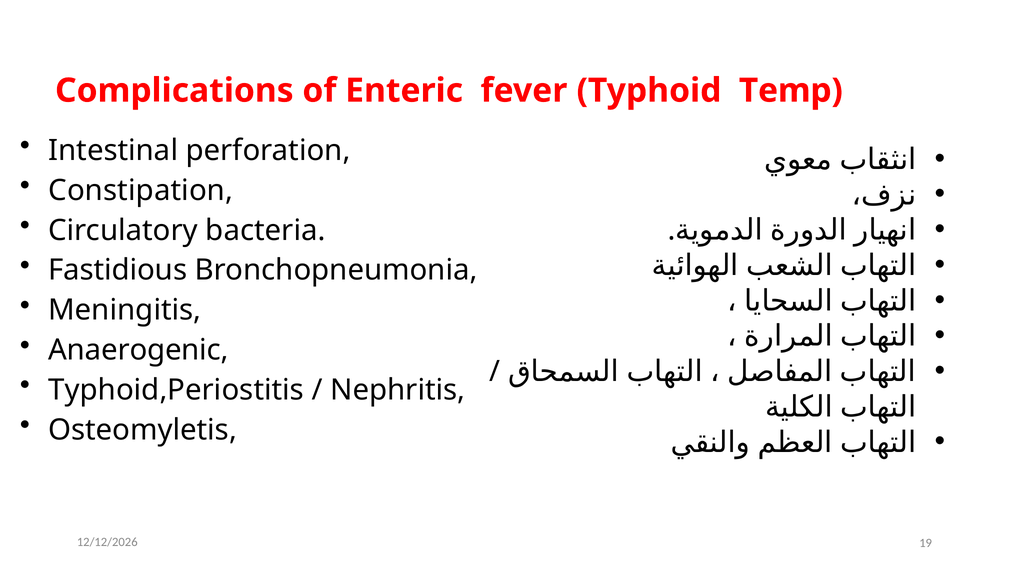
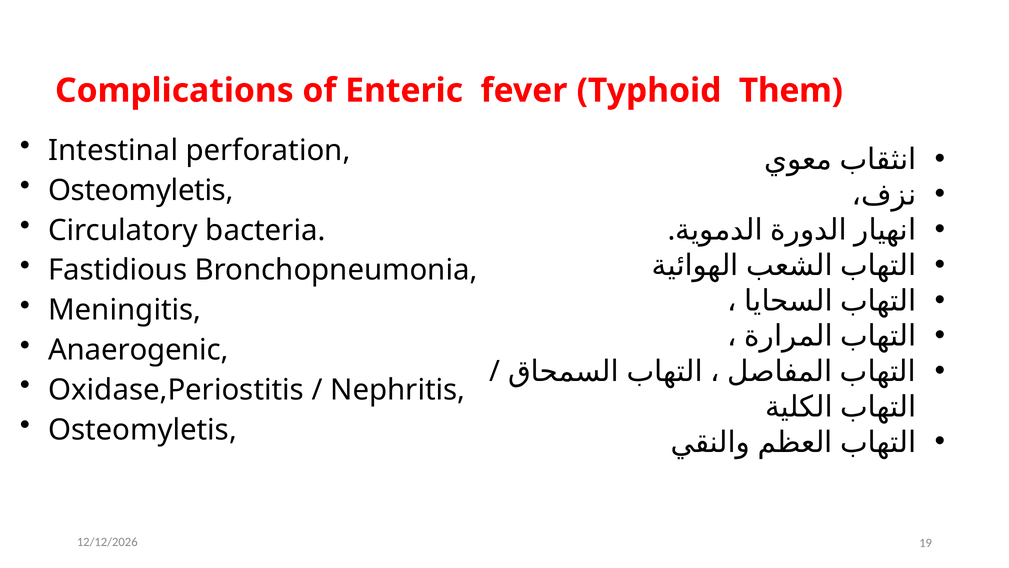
Temp: Temp -> Them (791, 91)
Constipation: Constipation -> Osteomyletis (141, 190)
Typhoid,Periostitis: Typhoid,Periostitis -> Oxidase,Periostitis (176, 390)
